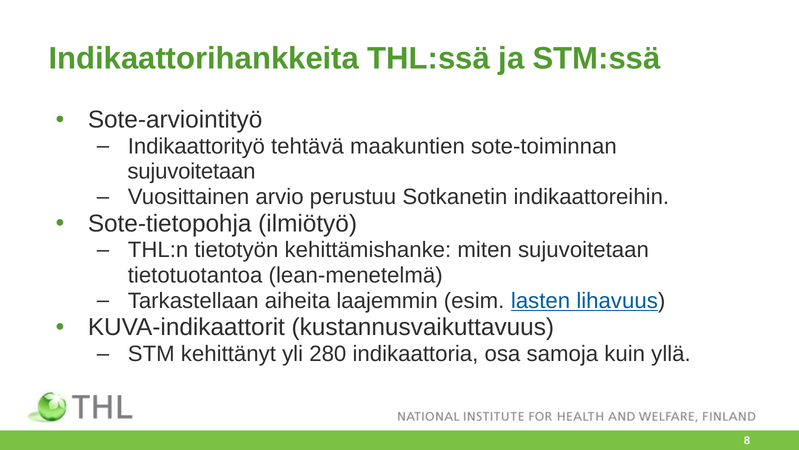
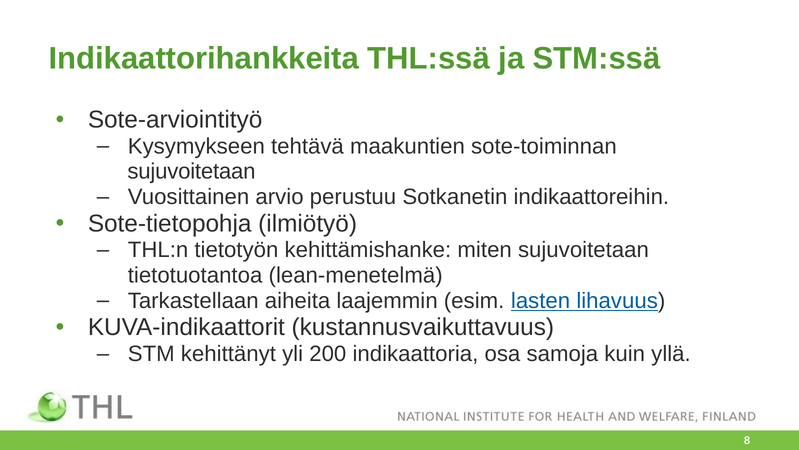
Indikaattorityö: Indikaattorityö -> Kysymykseen (196, 146)
280: 280 -> 200 (328, 354)
